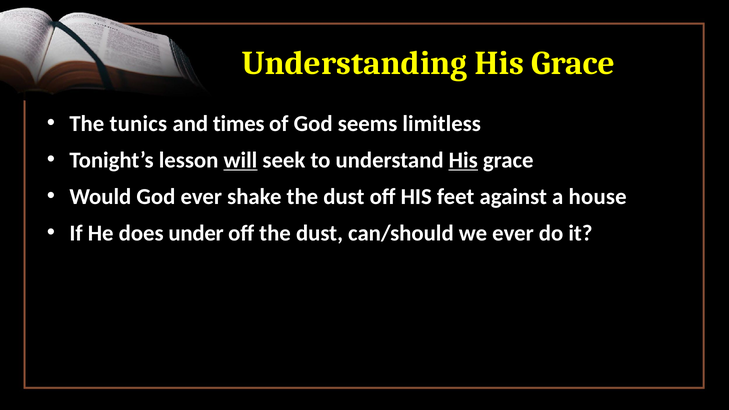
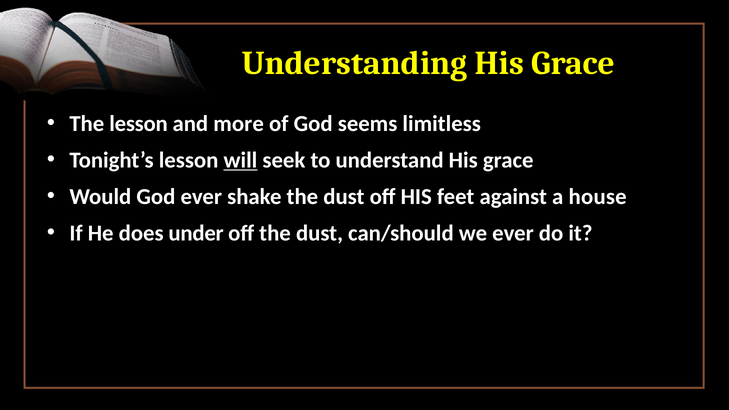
The tunics: tunics -> lesson (139, 124)
times: times -> more (239, 124)
His underline: present -> none (463, 160)
